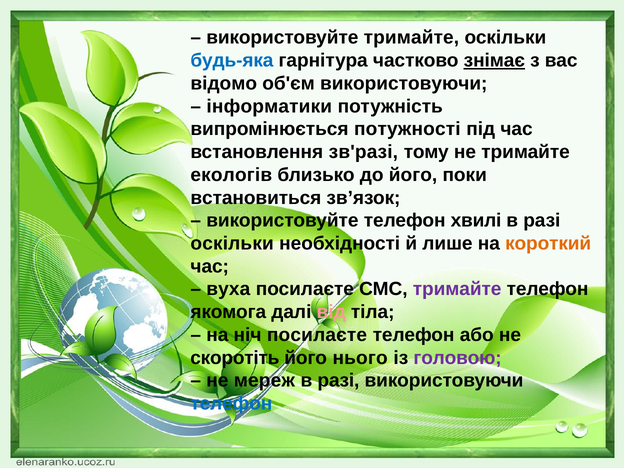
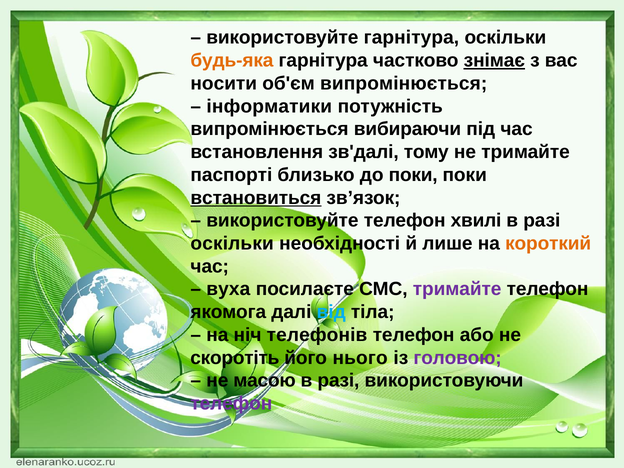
використовуйте тримайте: тримайте -> гарнітура (411, 38)
будь-яка colour: blue -> orange (232, 60)
відомо: відомо -> носити (224, 83)
об'єм використовуючи: використовуючи -> випромінюється (404, 83)
потужності: потужності -> вибираючи (407, 129)
зв'разі: зв'разі -> зв'далі (364, 152)
екологів: екологів -> паспорті (231, 175)
до його: його -> поки (413, 175)
встановиться underline: none -> present (256, 198)
від colour: pink -> light blue (331, 312)
ніч посилаєте: посилаєте -> телефонів (317, 335)
мереж: мереж -> масою (265, 381)
телефон colour: blue -> purple (231, 404)
